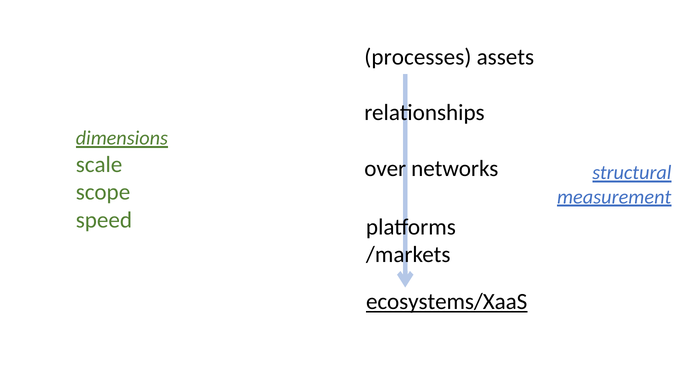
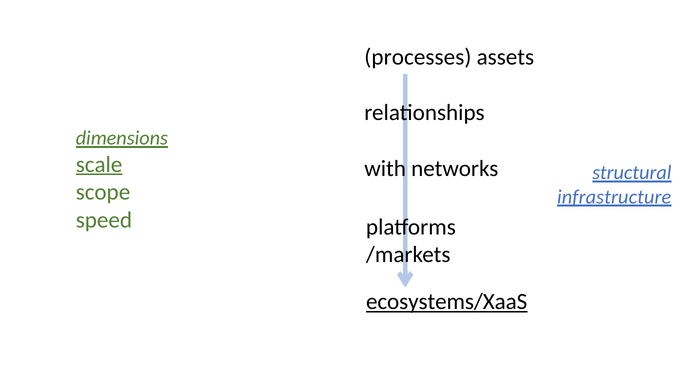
scale underline: none -> present (99, 164)
over: over -> with (385, 168)
measurement: measurement -> infrastructure (614, 197)
